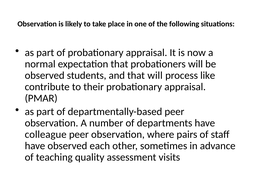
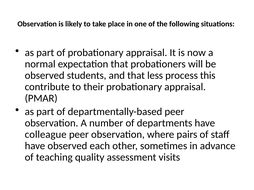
that will: will -> less (155, 76)
like: like -> this (208, 76)
